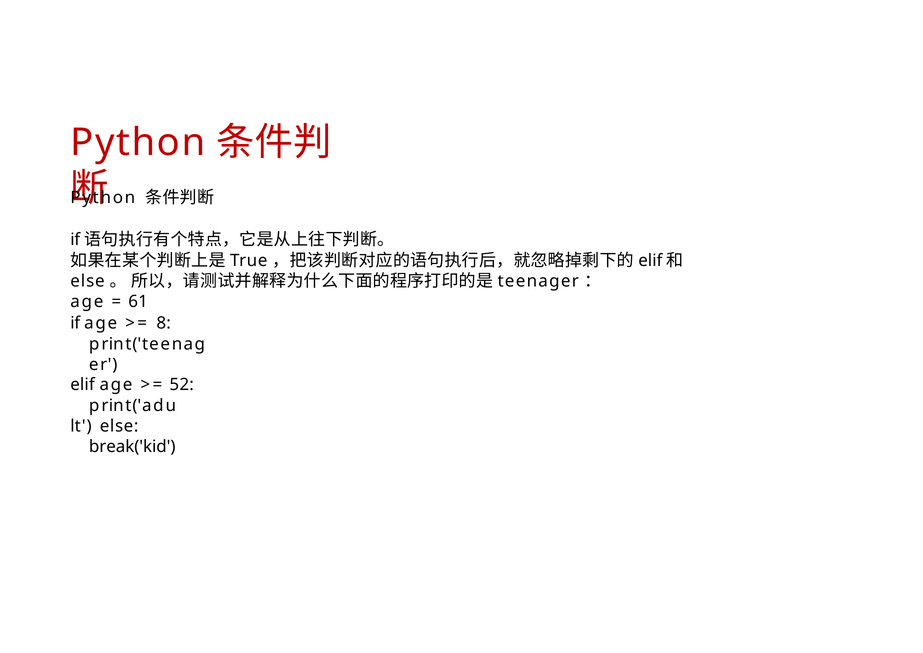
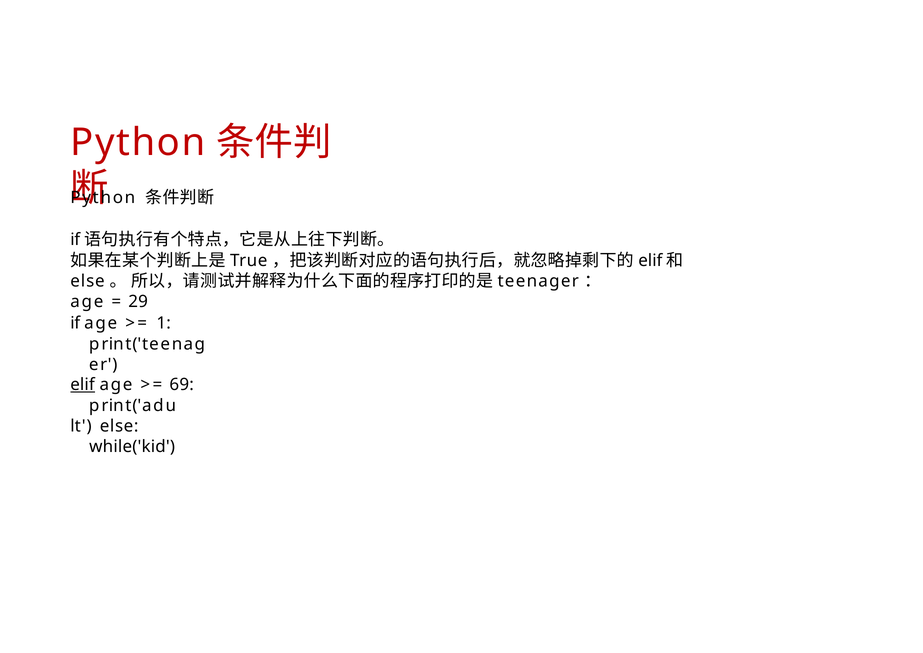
61: 61 -> 29 (138, 302)
8: 8 -> 1 (164, 323)
elif underline: none -> present (83, 385)
52: 52 -> 69 (182, 385)
break('kid: break('kid -> while('kid (132, 447)
